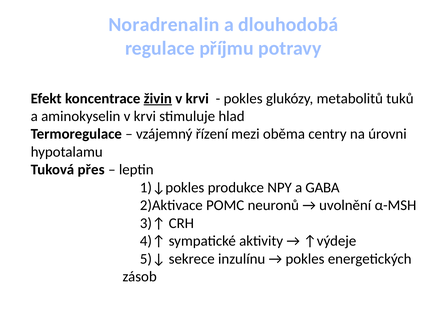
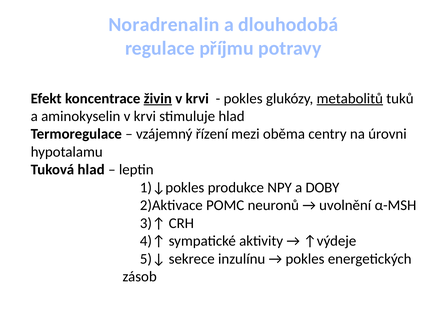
metabolitů underline: none -> present (350, 99)
Tuková přes: přes -> hlad (91, 170)
GABA: GABA -> DOBY (322, 188)
